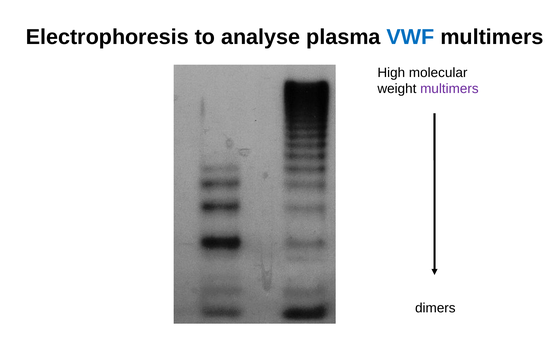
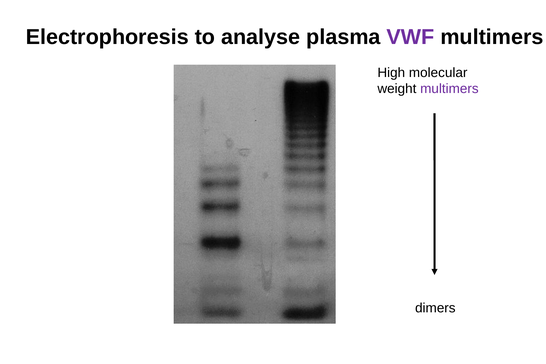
VWF colour: blue -> purple (410, 37)
